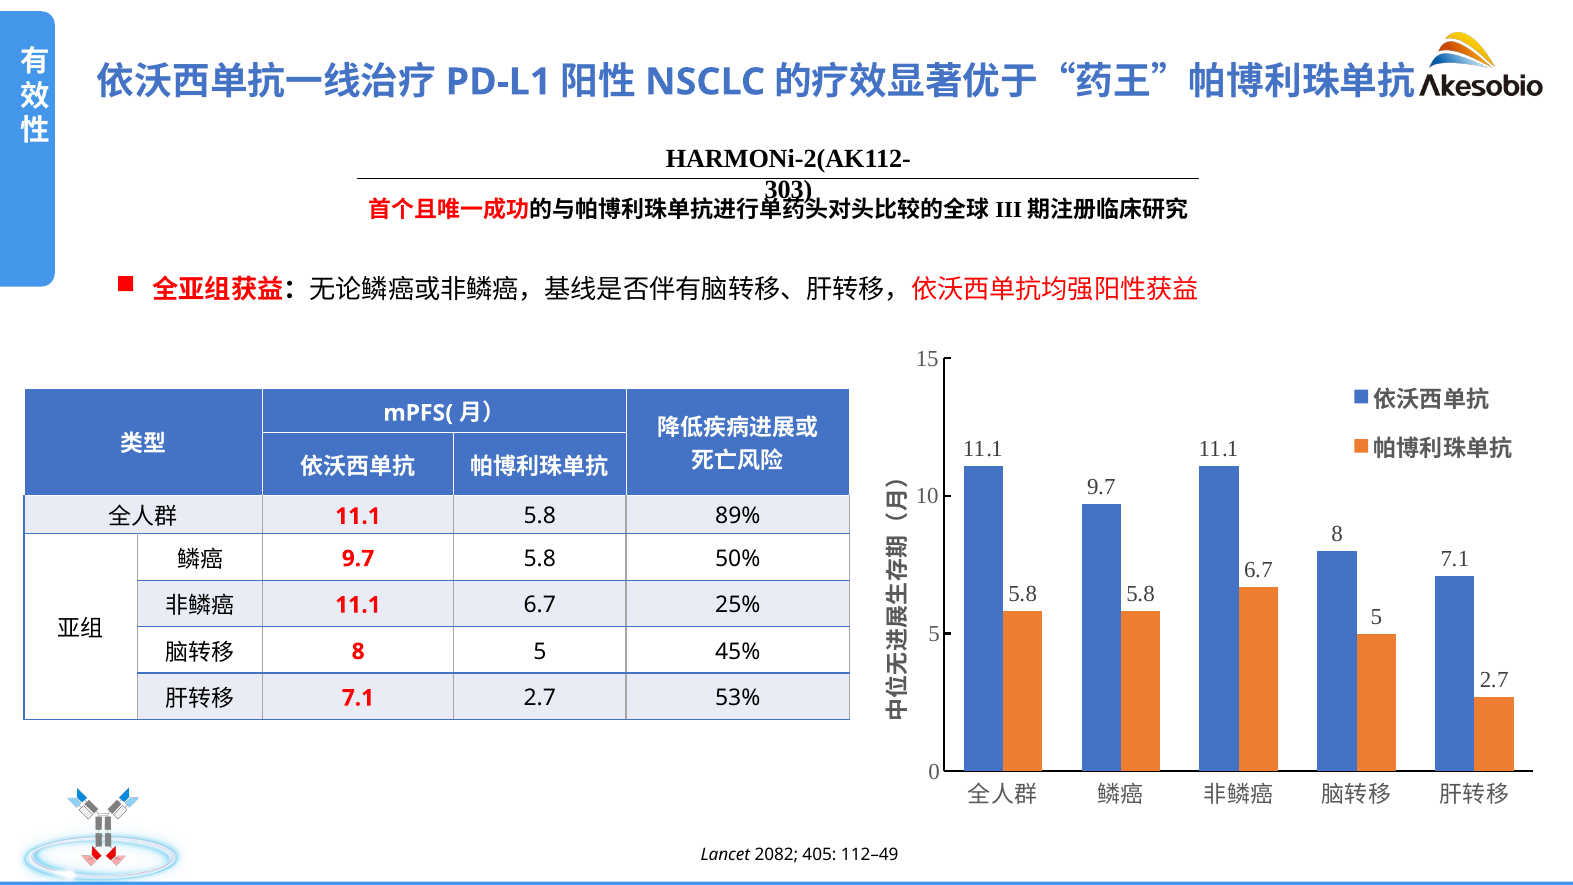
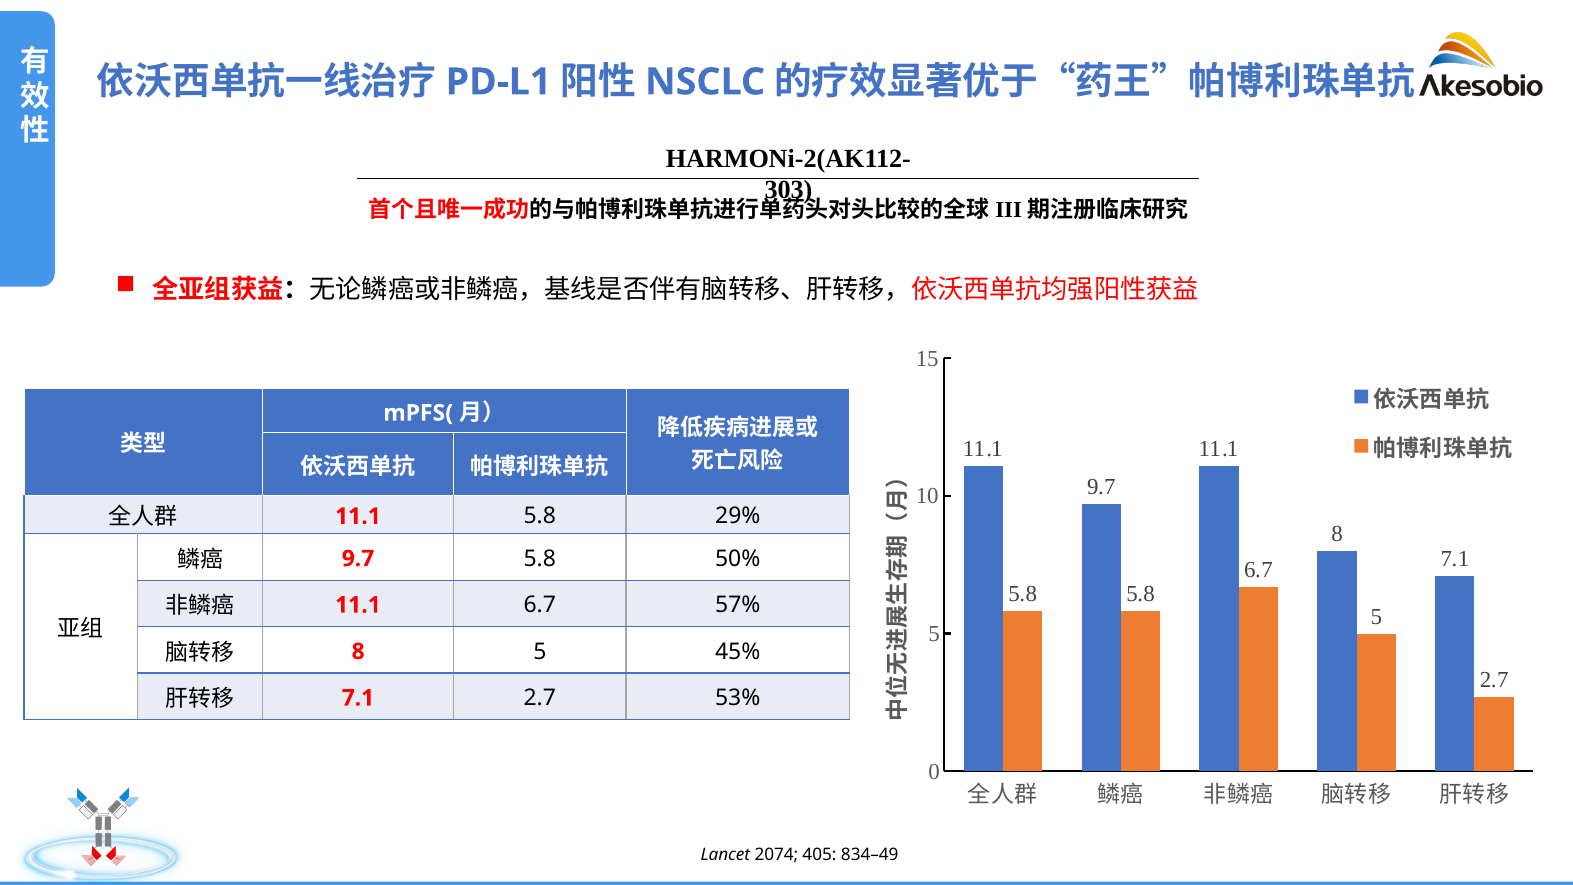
89%: 89% -> 29% (738, 516)
25%: 25% -> 57% (738, 605)
2082: 2082 -> 2074 (776, 855)
112–49: 112–49 -> 834–49 (870, 855)
